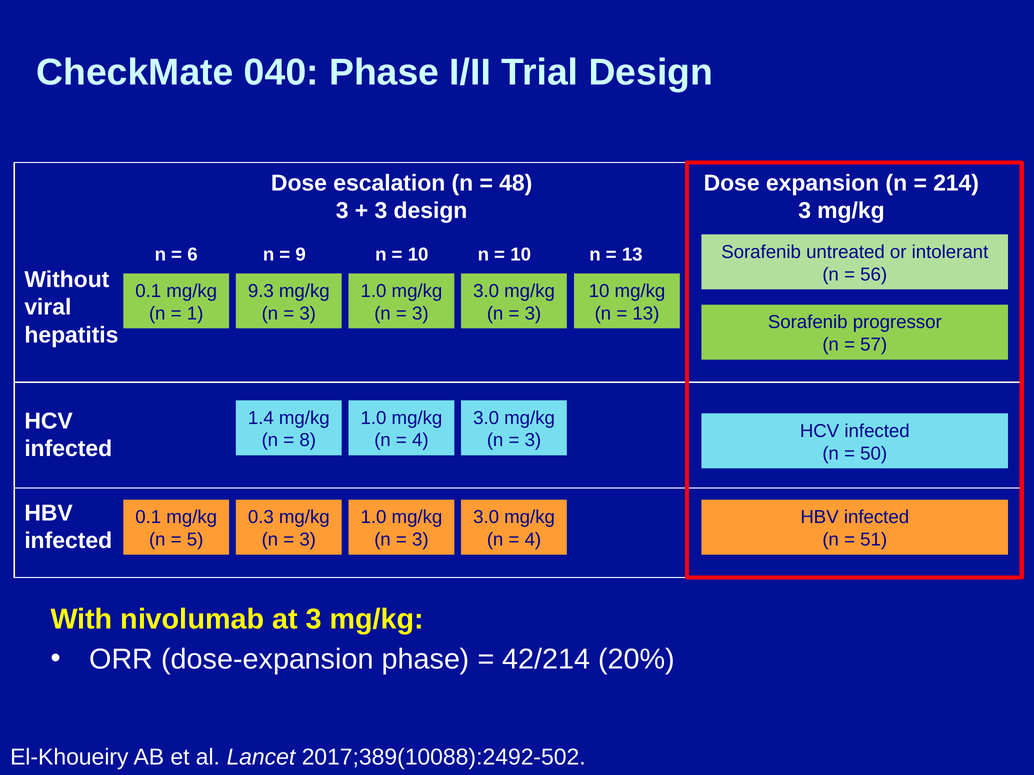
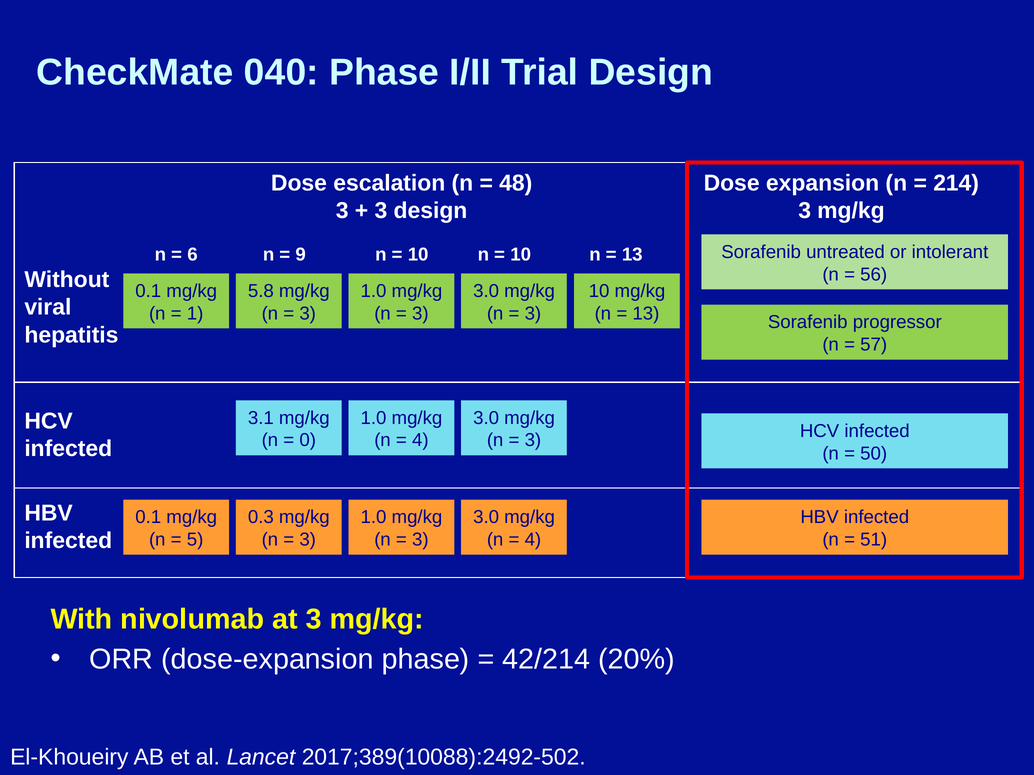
9.3: 9.3 -> 5.8 (261, 291)
1.4: 1.4 -> 3.1 (261, 418)
8: 8 -> 0 (308, 441)
